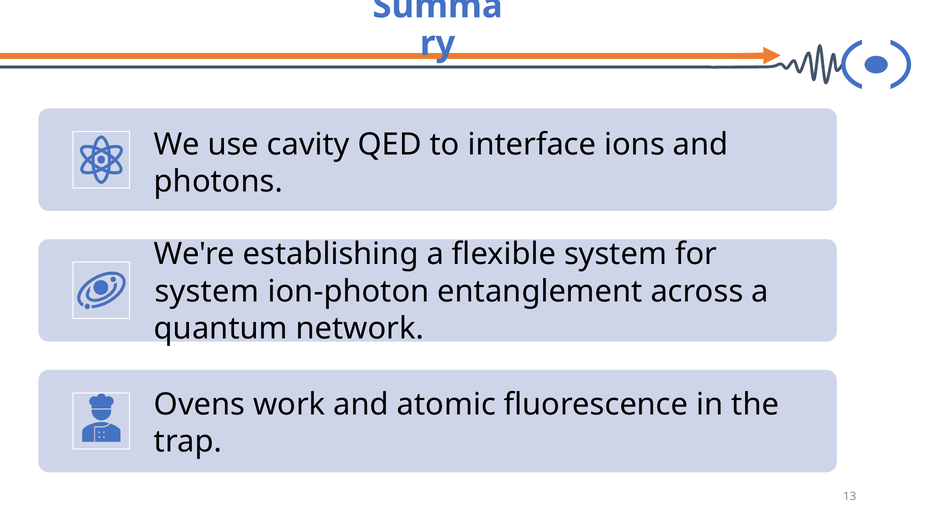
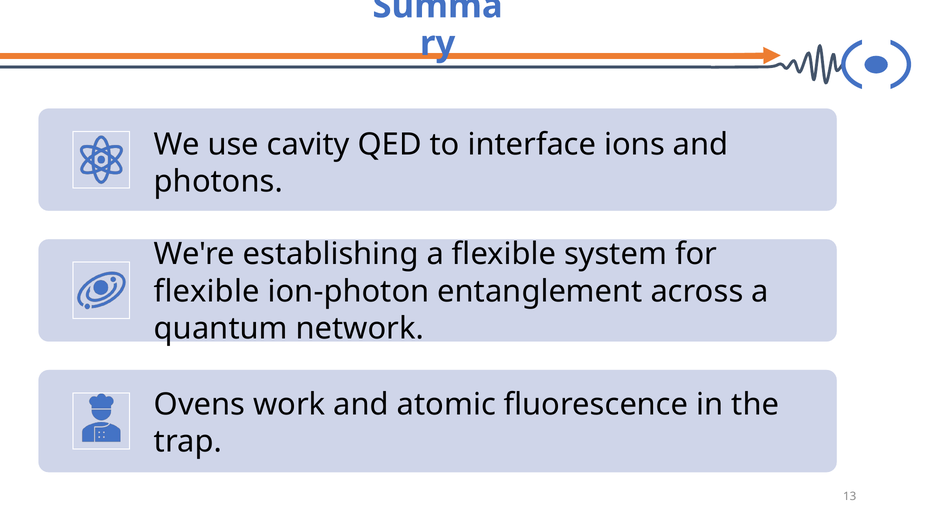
system: system -> flexible (207, 292)
